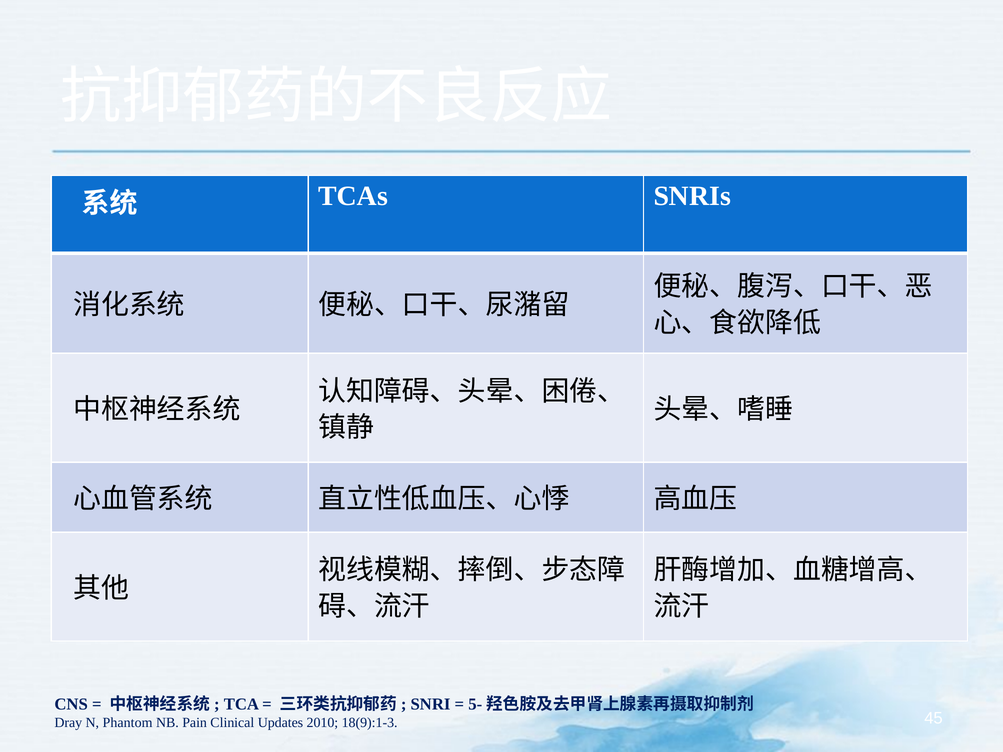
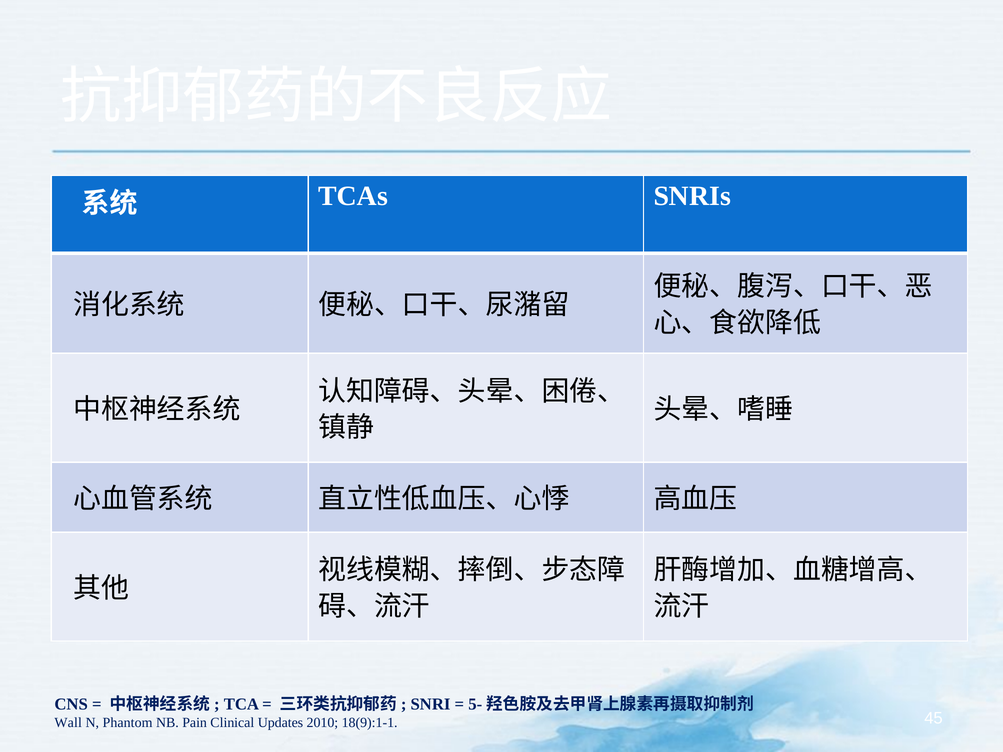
Dray: Dray -> Wall (68, 723)
18(9):1-3: 18(9):1-3 -> 18(9):1-1 (370, 723)
